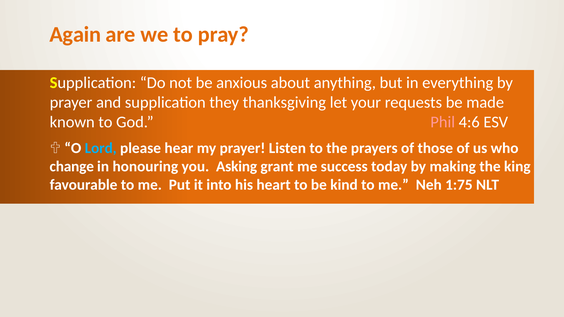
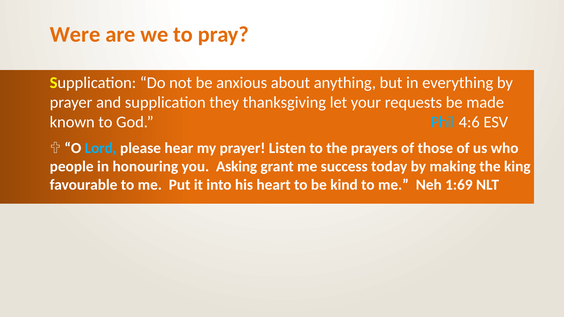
Again: Again -> Were (75, 35)
Phil colour: pink -> light blue (443, 122)
change: change -> people (72, 167)
1:75: 1:75 -> 1:69 (459, 185)
